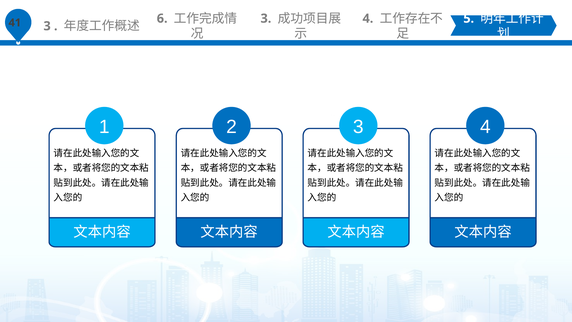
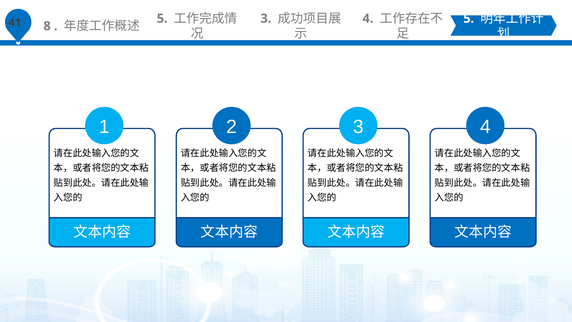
3: 3 -> 8 (47, 26)
6: 6 -> 5 (162, 18)
